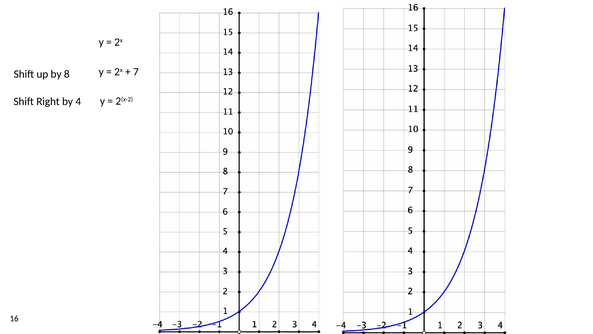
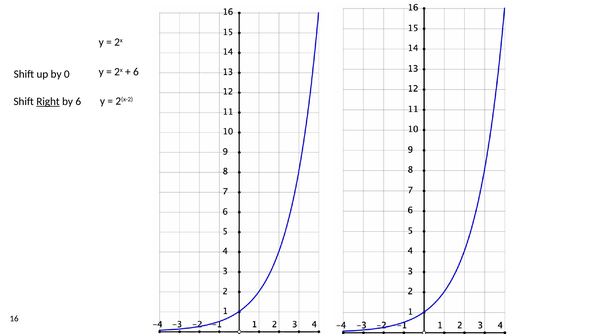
7: 7 -> 6 (136, 72)
8: 8 -> 0 (67, 74)
Right underline: none -> present (48, 101)
by 4: 4 -> 6 (78, 101)
